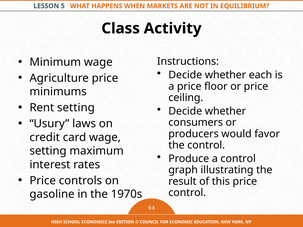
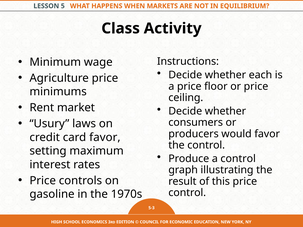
Rent setting: setting -> market (76, 108)
card wage: wage -> favor (105, 137)
